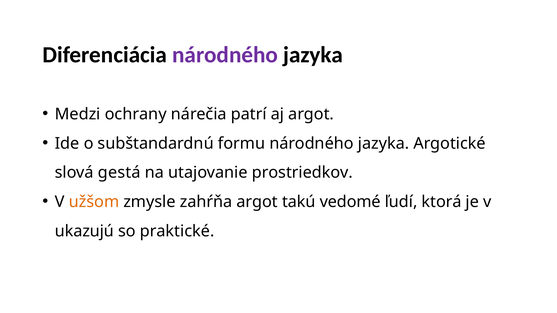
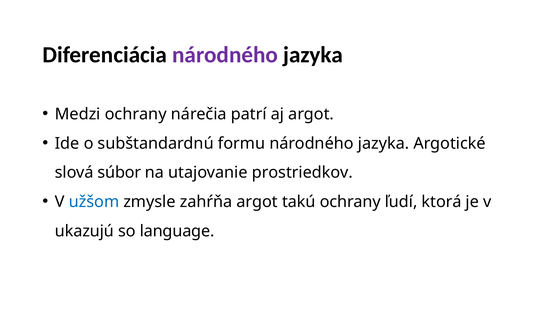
gestá: gestá -> súbor (119, 173)
užšom colour: orange -> blue (94, 202)
takú vedomé: vedomé -> ochrany (350, 202)
praktické: praktické -> language (177, 231)
